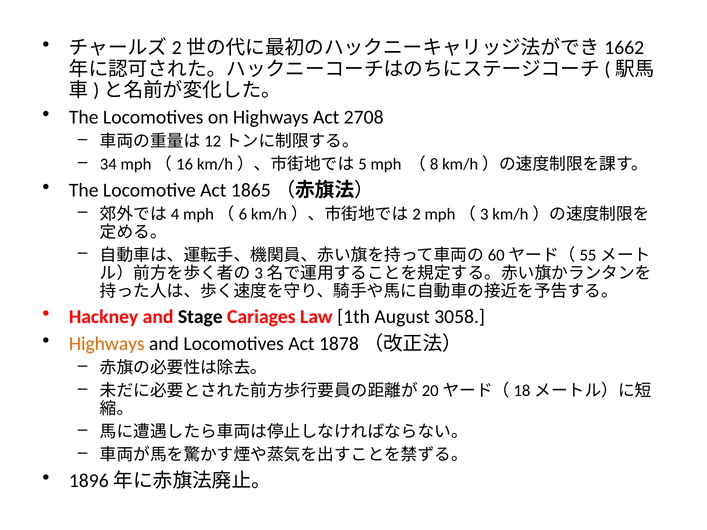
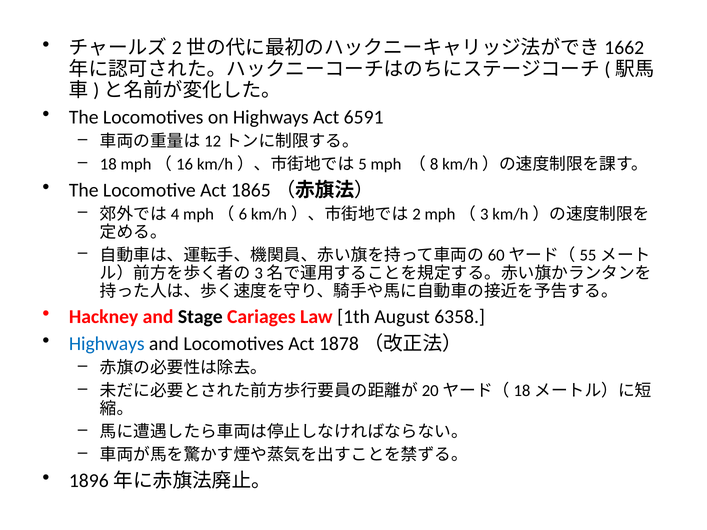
2708: 2708 -> 6591 (364, 117)
34: 34 -> 18 (108, 164)
3058: 3058 -> 6358 (460, 317)
Highways colour: orange -> blue (107, 344)
